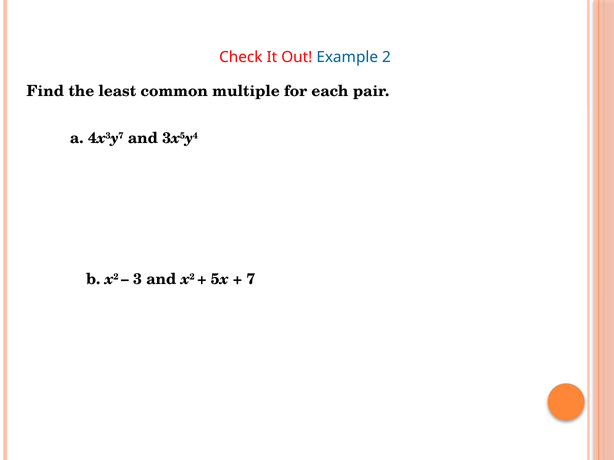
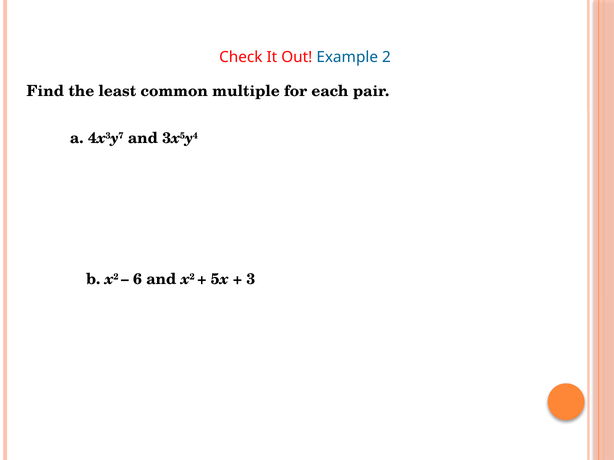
3: 3 -> 6 (137, 279)
7: 7 -> 3 (251, 279)
